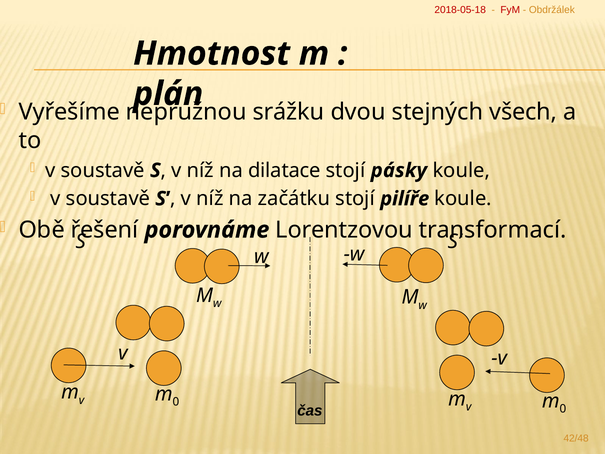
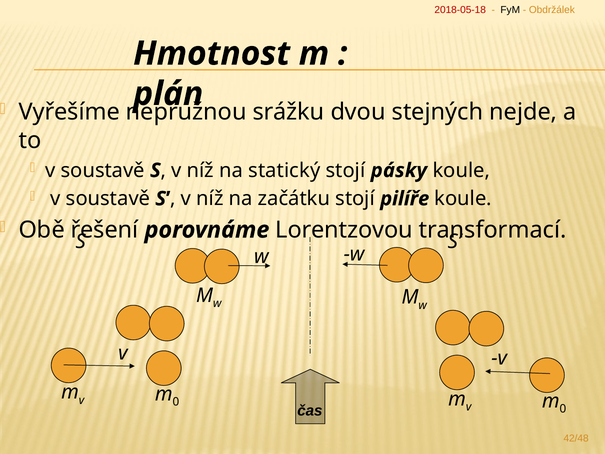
FyM colour: red -> black (510, 10)
všech: všech -> nejde (523, 112)
dilatace: dilatace -> statický (284, 170)
